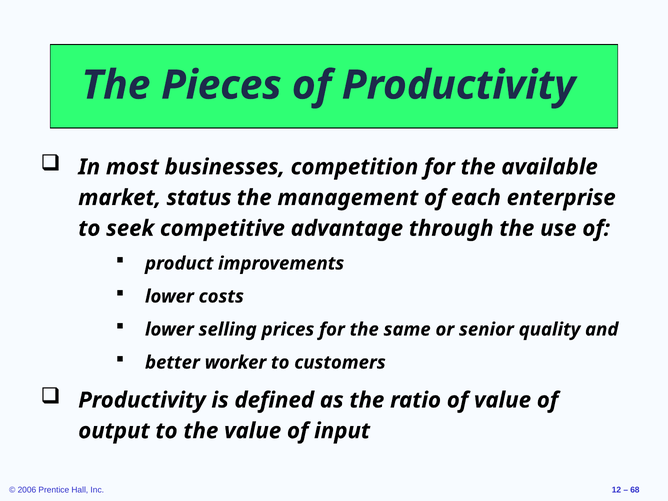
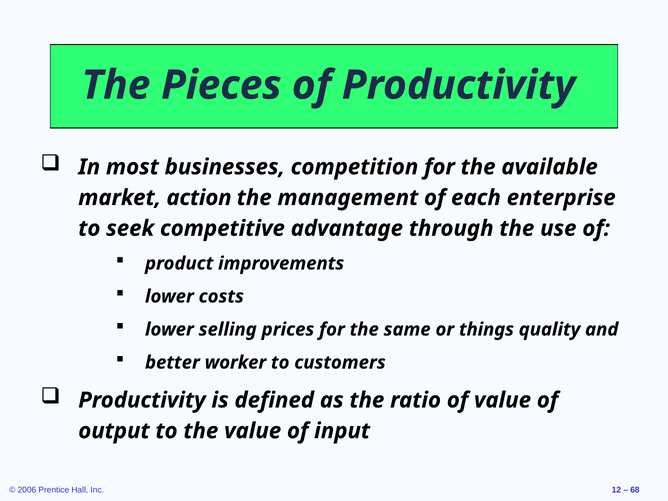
status: status -> action (199, 198)
senior: senior -> things (486, 329)
